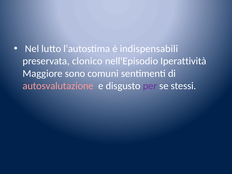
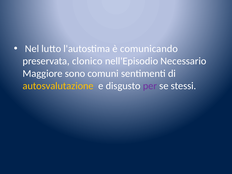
indispensabili: indispensabili -> comunicando (149, 49)
Iperattività: Iperattività -> Necessario (183, 61)
autosvalutazione colour: pink -> yellow (58, 86)
